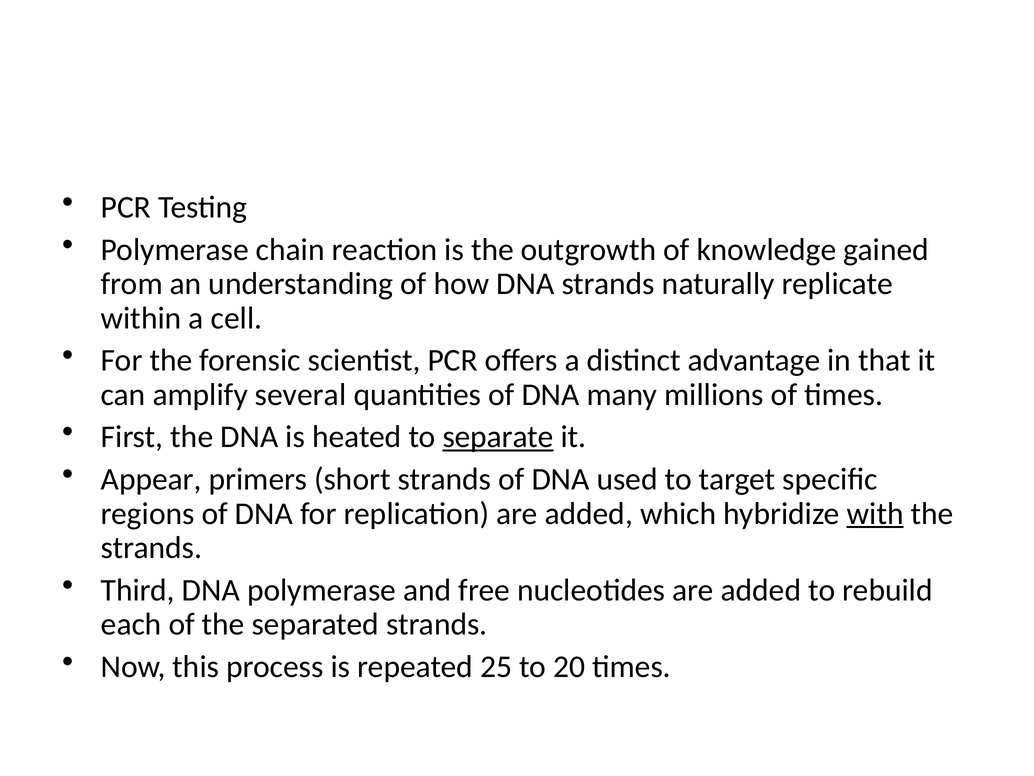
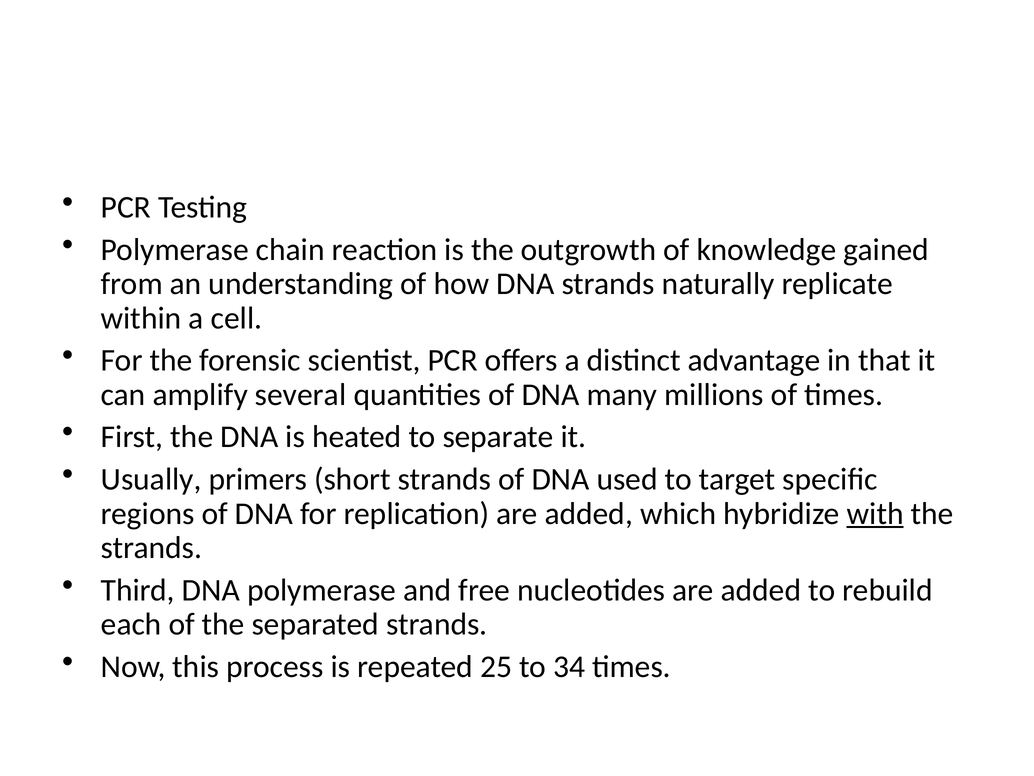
separate underline: present -> none (498, 437)
Appear: Appear -> Usually (151, 479)
20: 20 -> 34 (569, 666)
